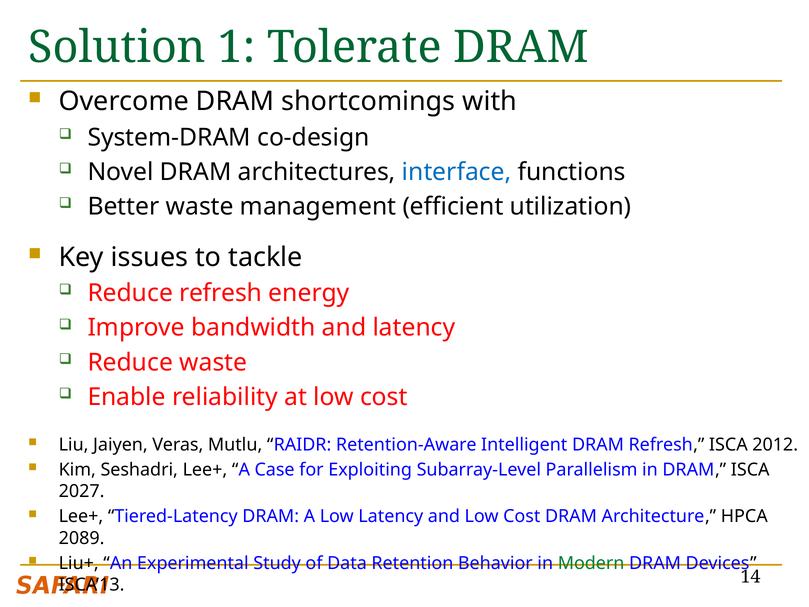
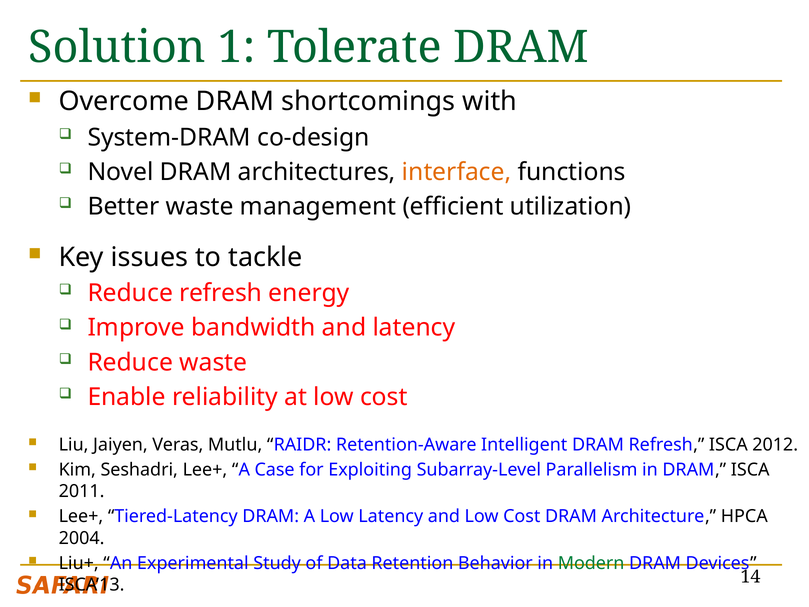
interface colour: blue -> orange (457, 172)
2027: 2027 -> 2011 (82, 491)
2089: 2089 -> 2004 (82, 538)
